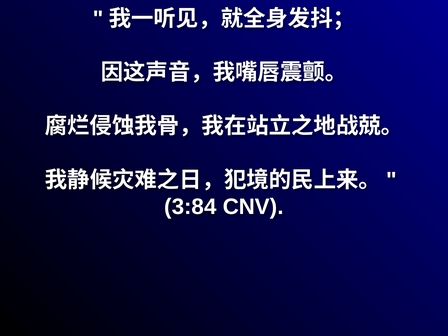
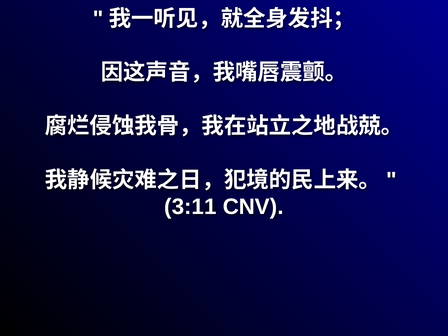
3:84: 3:84 -> 3:11 (190, 207)
